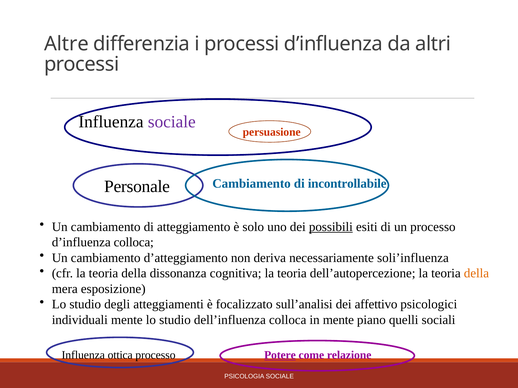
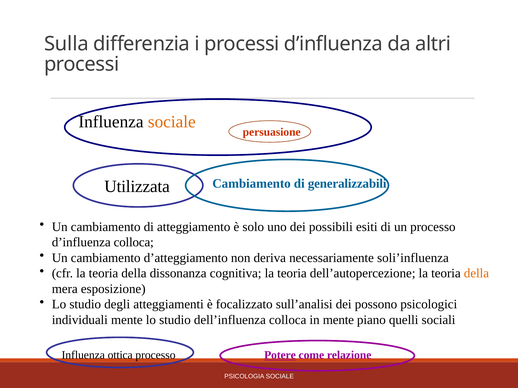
Altre: Altre -> Sulla (66, 44)
sociale colour: purple -> orange (172, 122)
Personale: Personale -> Utilizzata (137, 187)
incontrollabile: incontrollabile -> generalizzabili (347, 184)
possibili underline: present -> none (331, 227)
affettivo: affettivo -> possono (376, 305)
